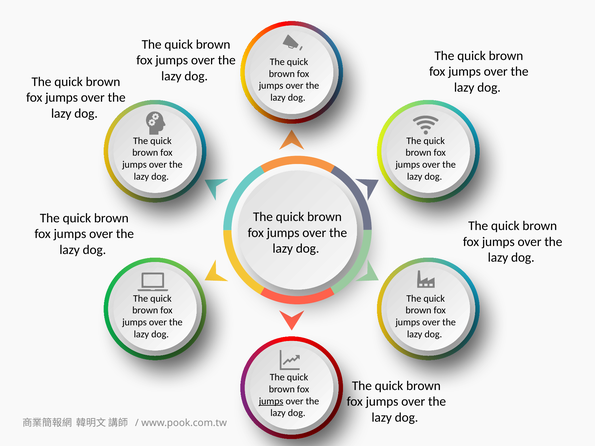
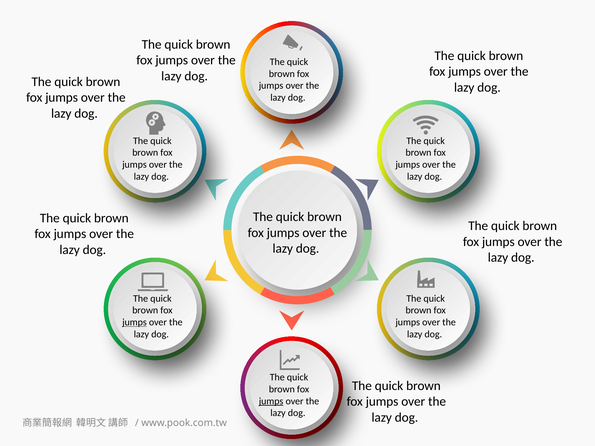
jumps underline: none -> present (135, 322)
